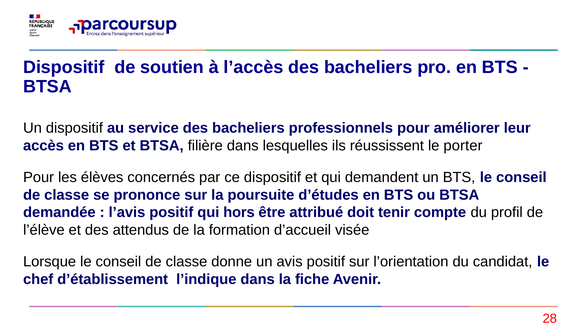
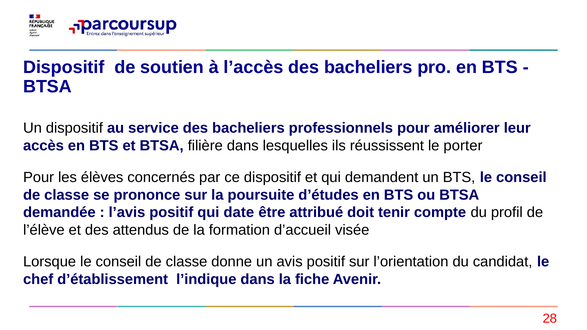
hors: hors -> date (239, 213)
